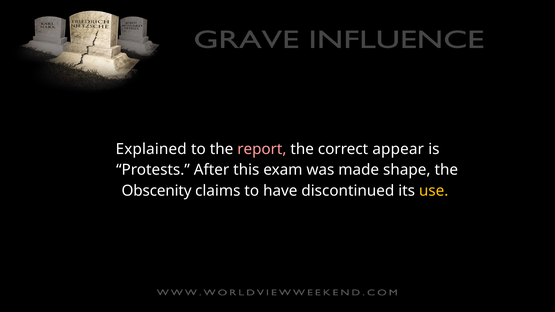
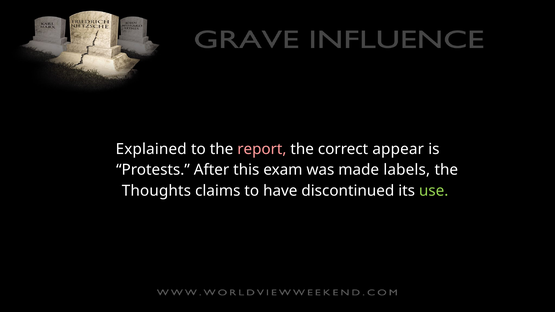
shape: shape -> labels (407, 170)
Obscenity: Obscenity -> Thoughts (156, 191)
use colour: yellow -> light green (434, 191)
